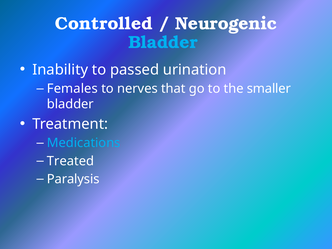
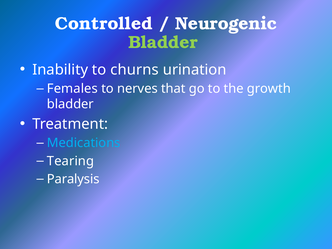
Bladder colour: light blue -> light green (163, 42)
passed: passed -> churns (135, 70)
smaller: smaller -> growth (269, 89)
Treated: Treated -> Tearing (70, 161)
